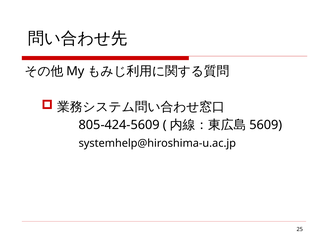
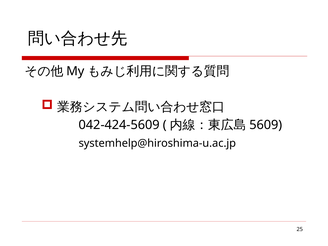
805-424-5609: 805-424-5609 -> 042-424-5609 (119, 125)
